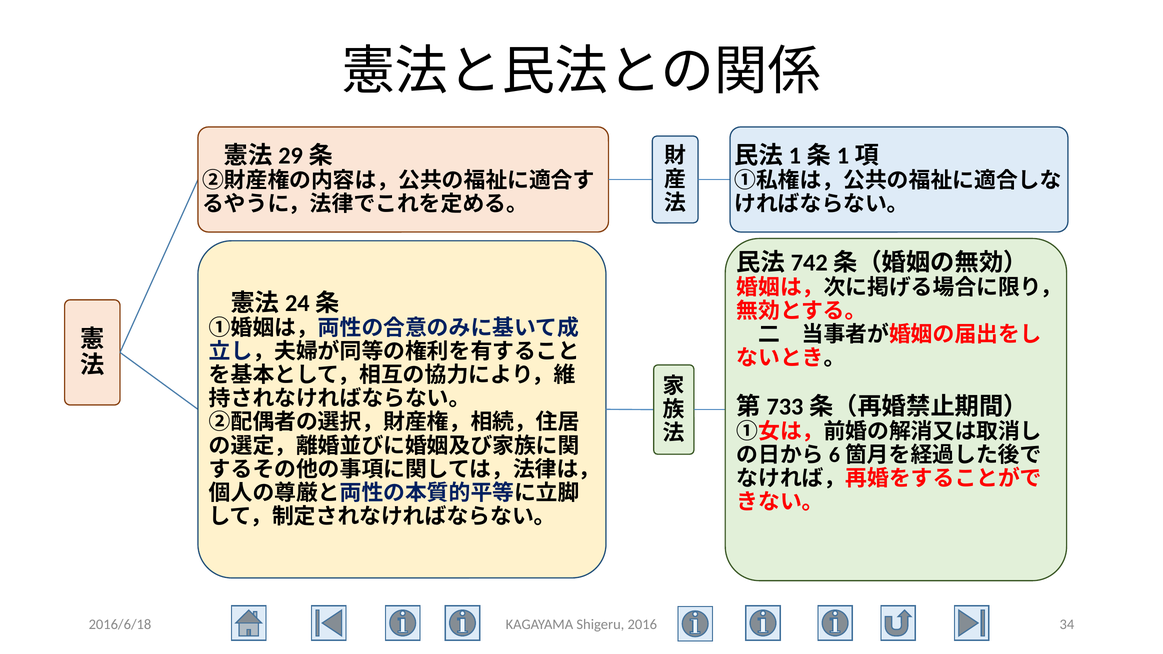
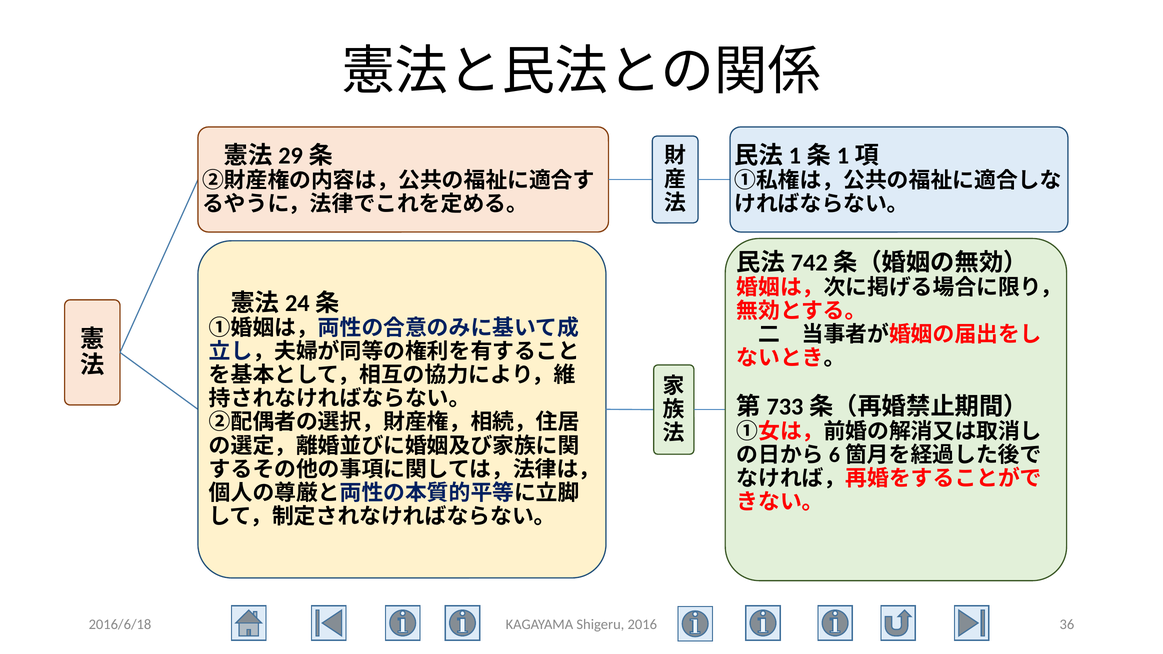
34: 34 -> 36 (1067, 625)
